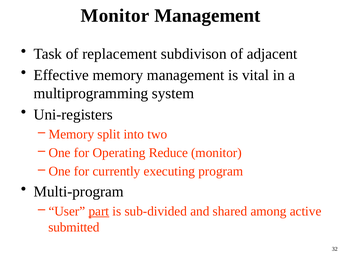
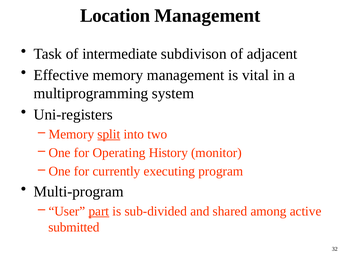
Monitor: Monitor -> Location (115, 16)
replacement: replacement -> intermediate (120, 54)
split underline: none -> present (109, 134)
Reduce: Reduce -> History (168, 153)
